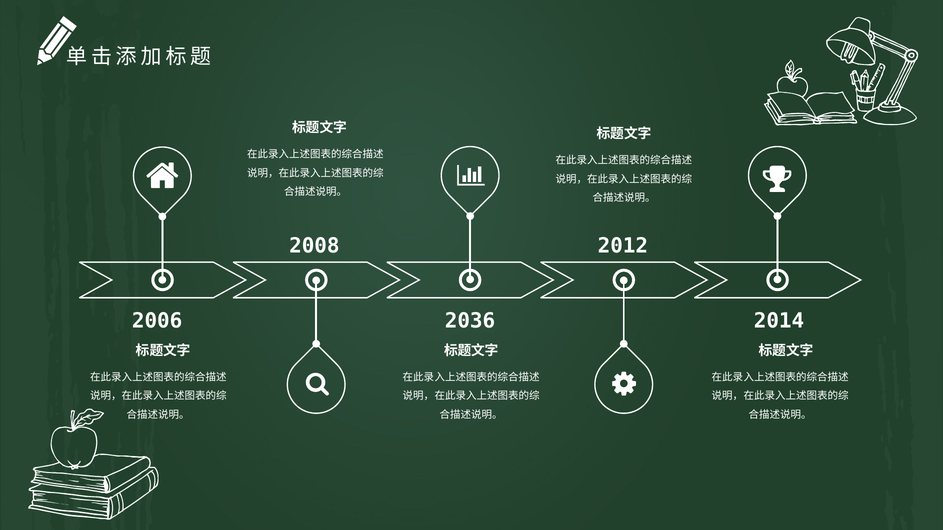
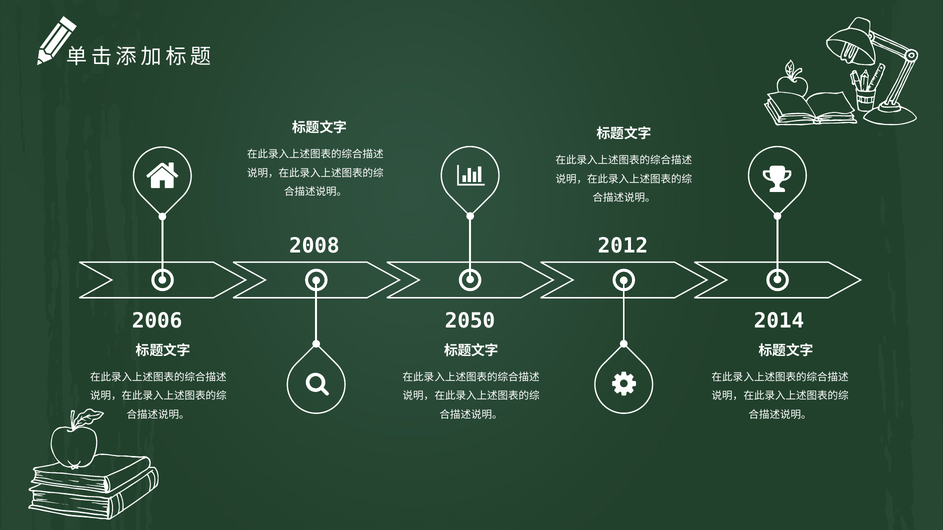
2036: 2036 -> 2050 (470, 321)
